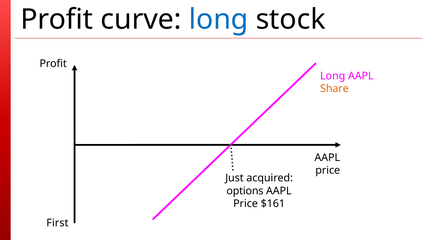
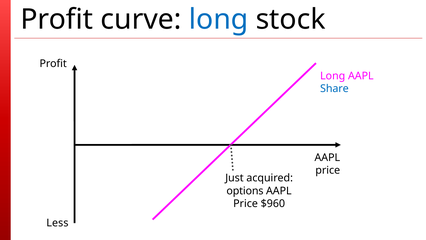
Share colour: orange -> blue (334, 89)
$161: $161 -> $960 (273, 203)
First: First -> Less (57, 223)
